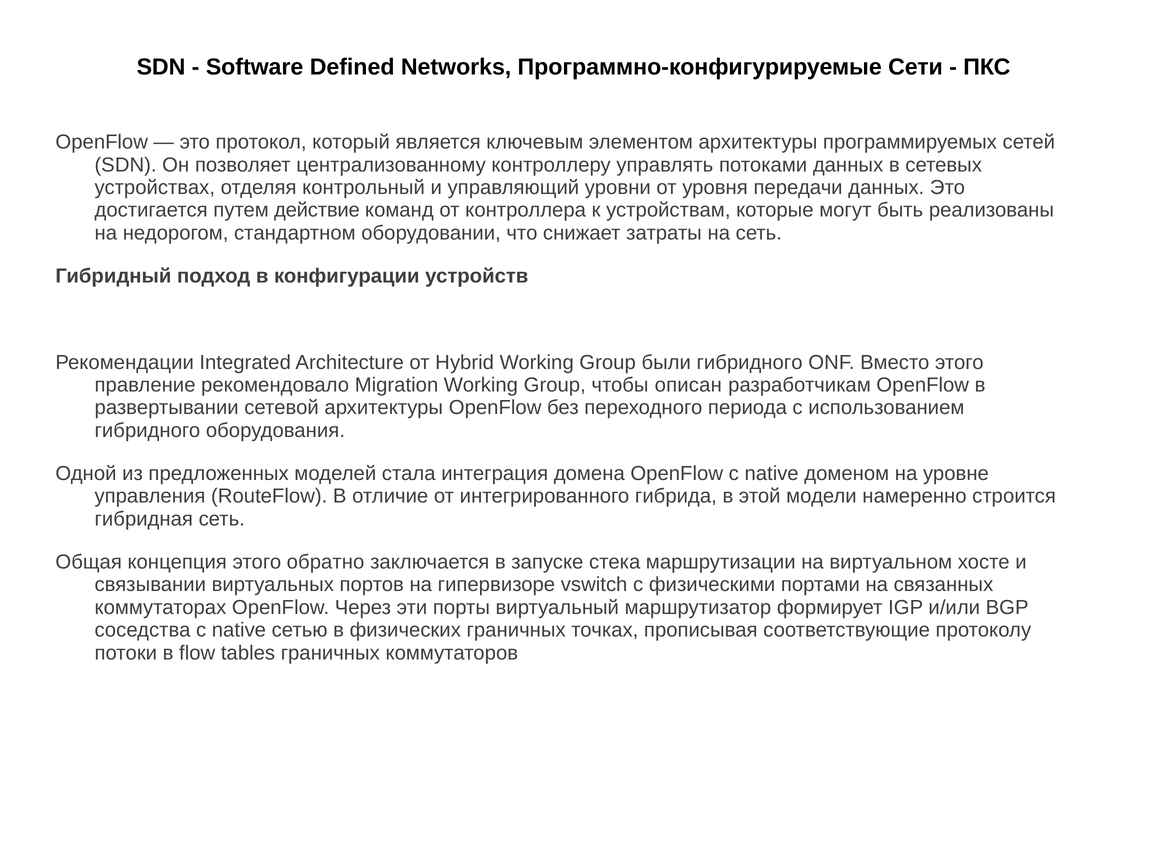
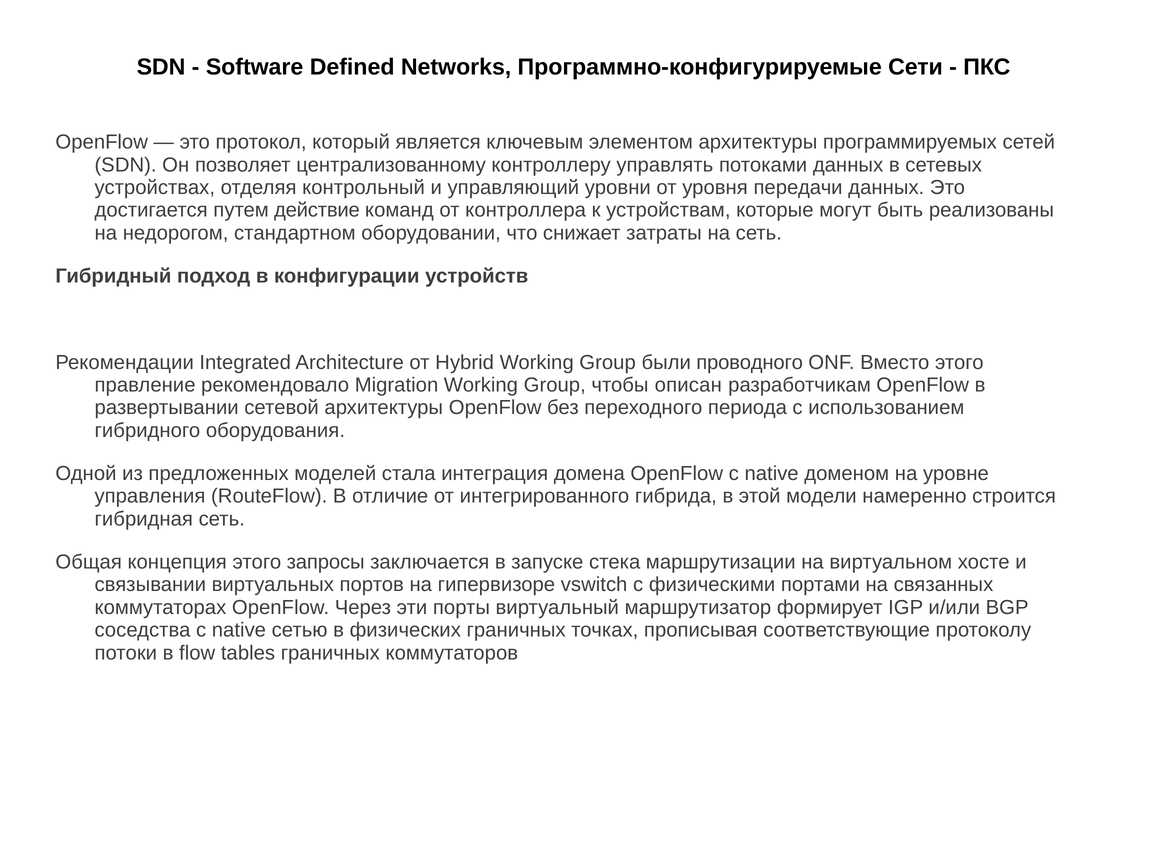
были гибридного: гибридного -> проводного (750, 362)
обратно: обратно -> запросы (326, 562)
